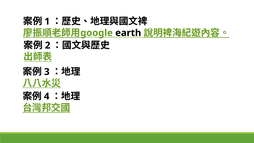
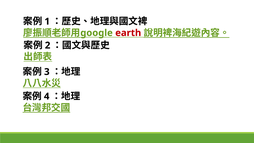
earth colour: black -> red (128, 33)
